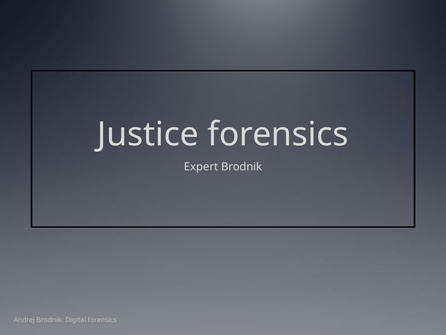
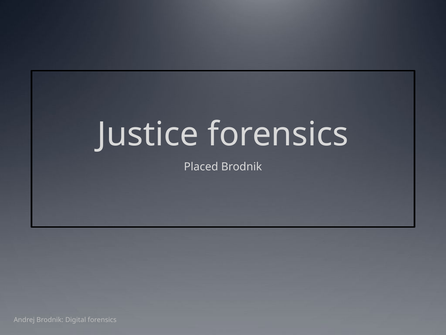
Expert: Expert -> Placed (201, 167)
